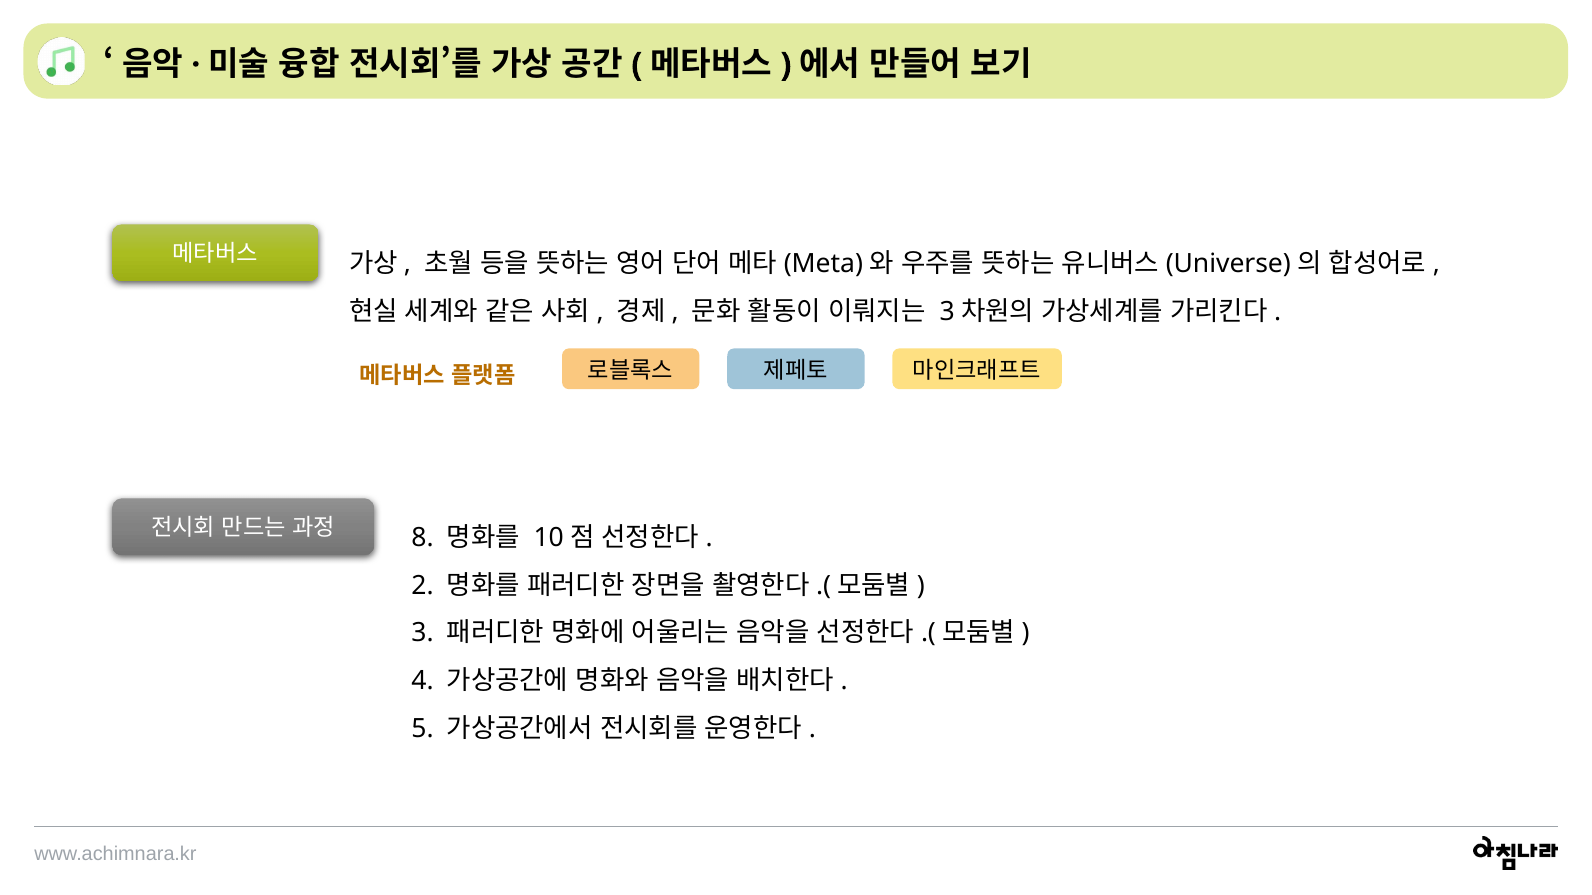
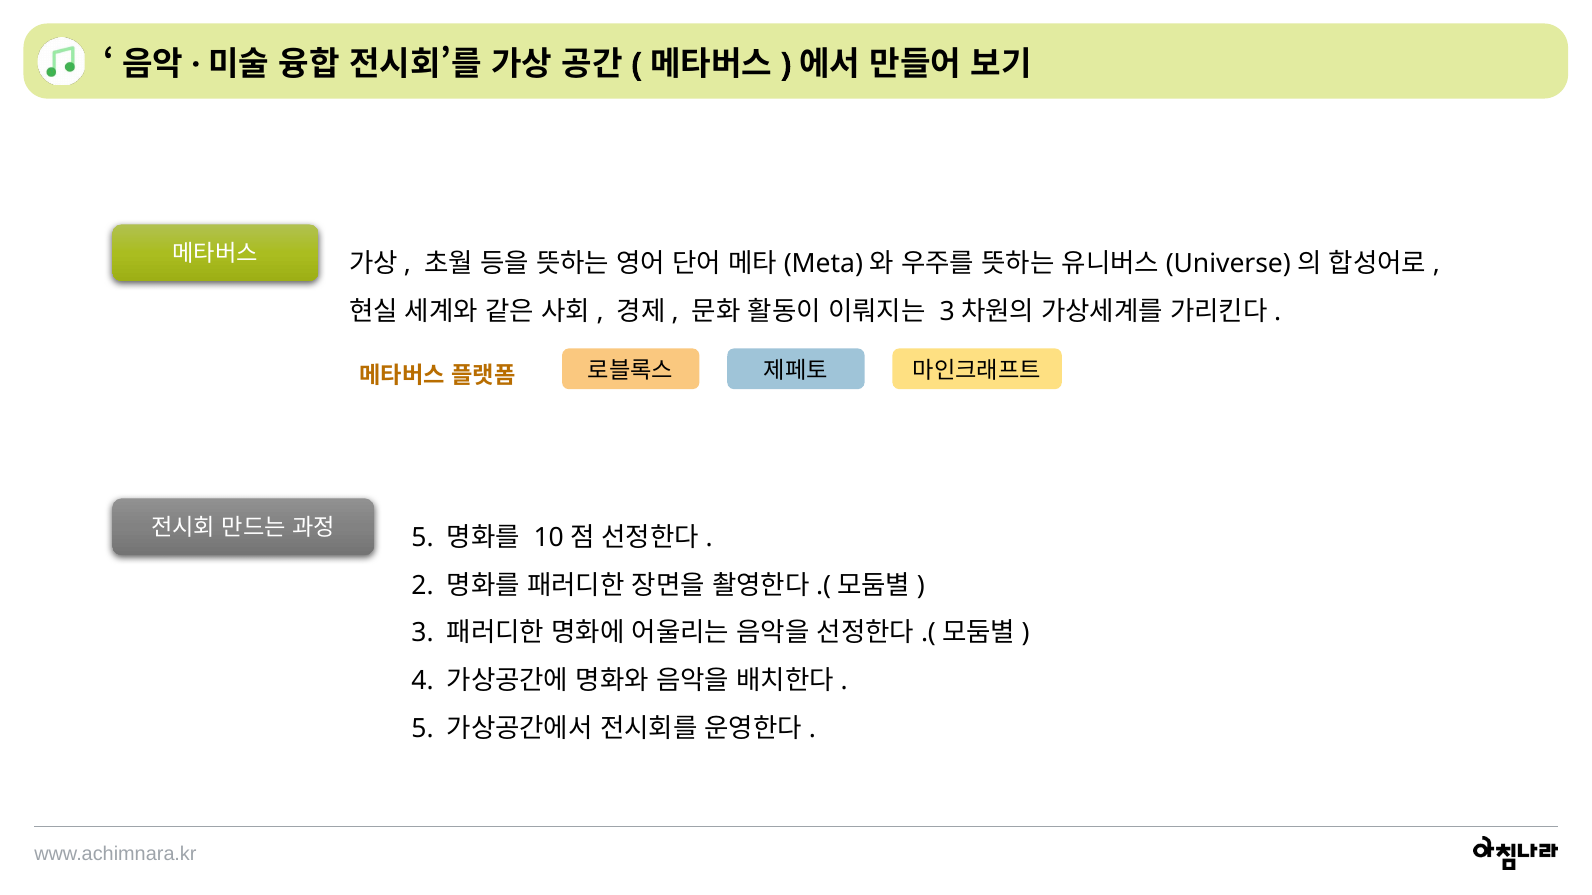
8: 8 -> 5 (423, 538)
